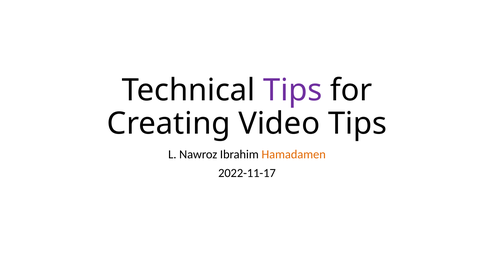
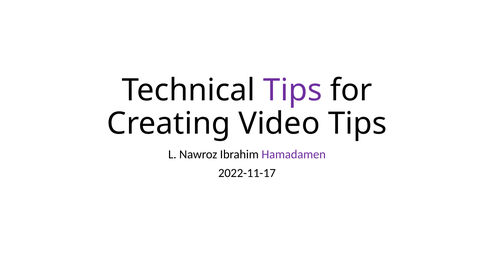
Hamadamen colour: orange -> purple (294, 154)
